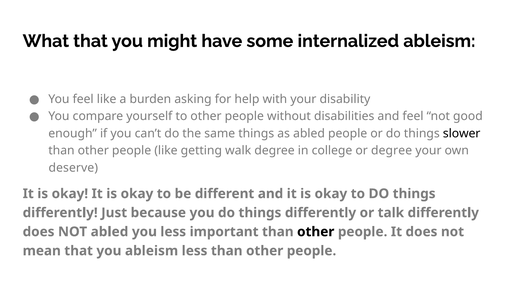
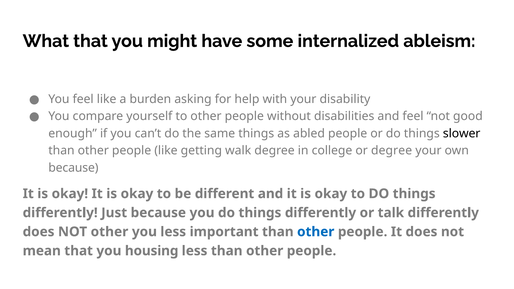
deserve: deserve -> because (73, 168)
NOT abled: abled -> other (109, 232)
other colour: black -> blue (316, 232)
you ableism: ableism -> housing (152, 251)
